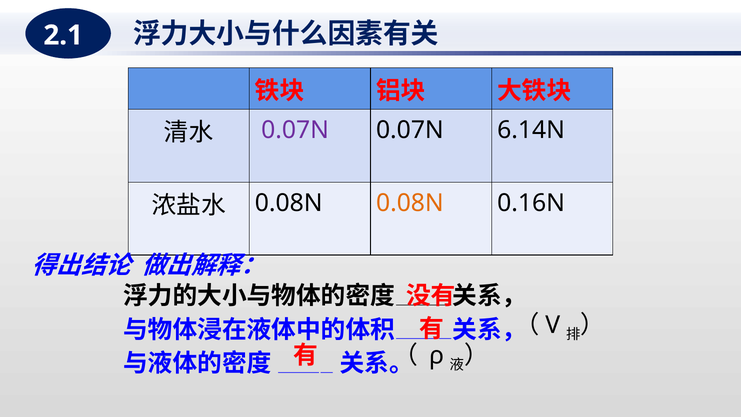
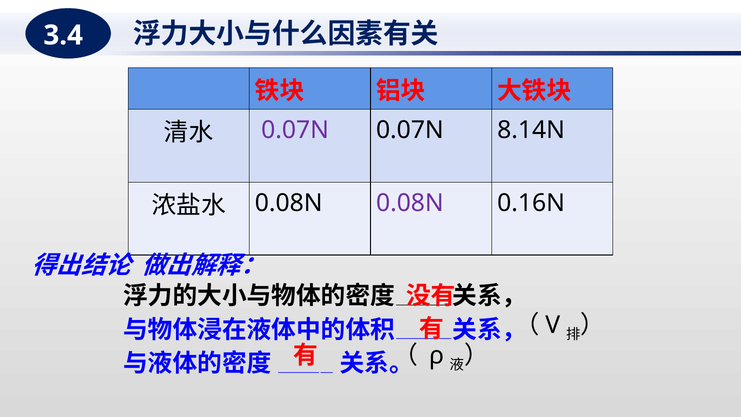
2.1: 2.1 -> 3.4 (63, 35)
6.14N: 6.14N -> 8.14N (531, 130)
0.08N colour: orange -> purple (410, 203)
